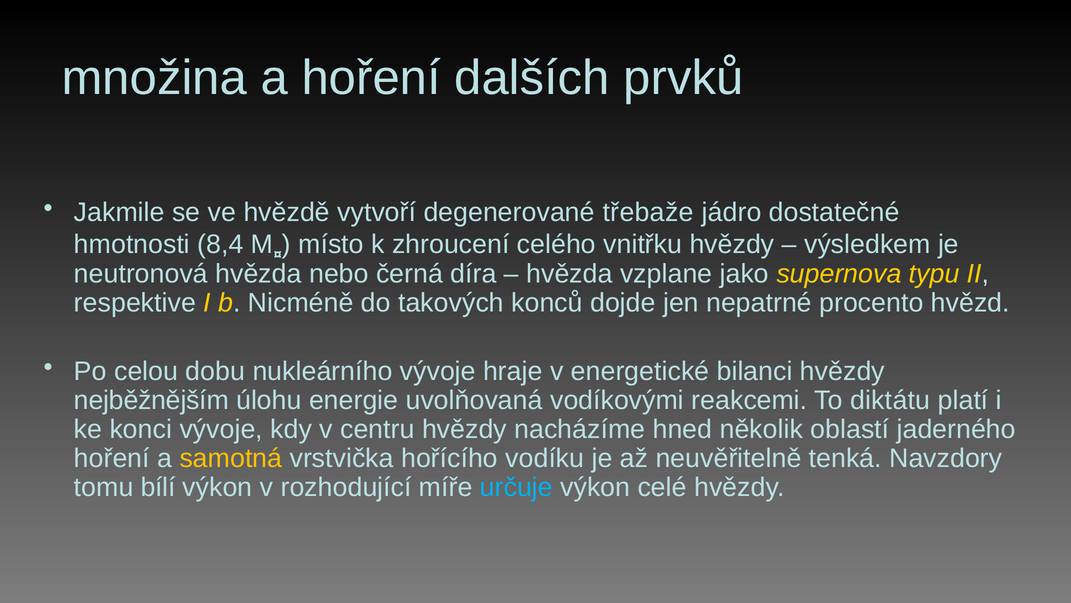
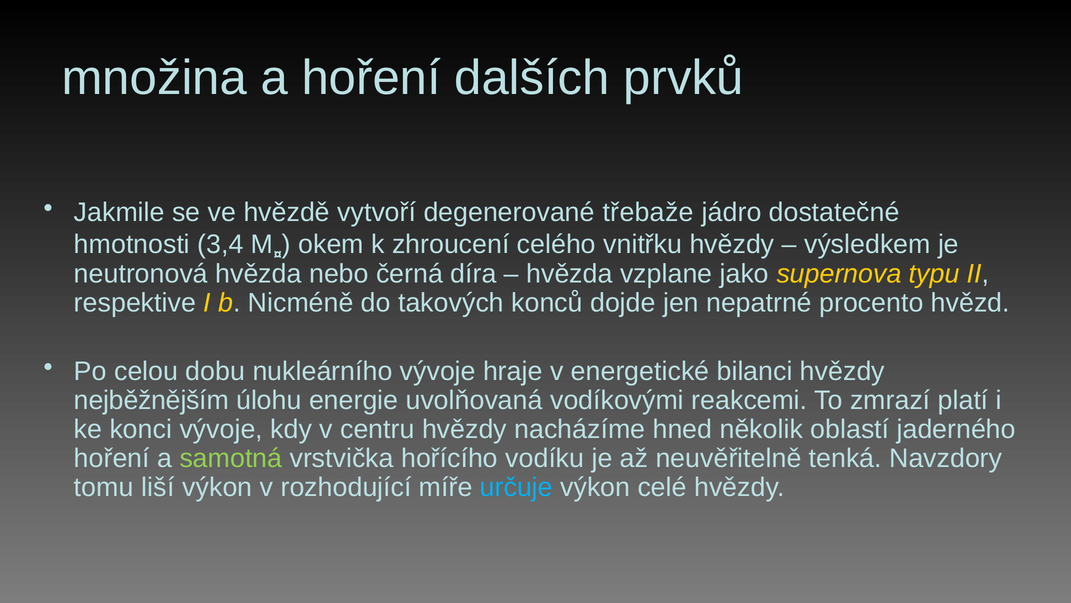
8,4: 8,4 -> 3,4 (220, 244)
místo: místo -> okem (331, 244)
diktátu: diktátu -> zmrazí (890, 400)
samotná colour: yellow -> light green (231, 458)
bílí: bílí -> liší (158, 487)
